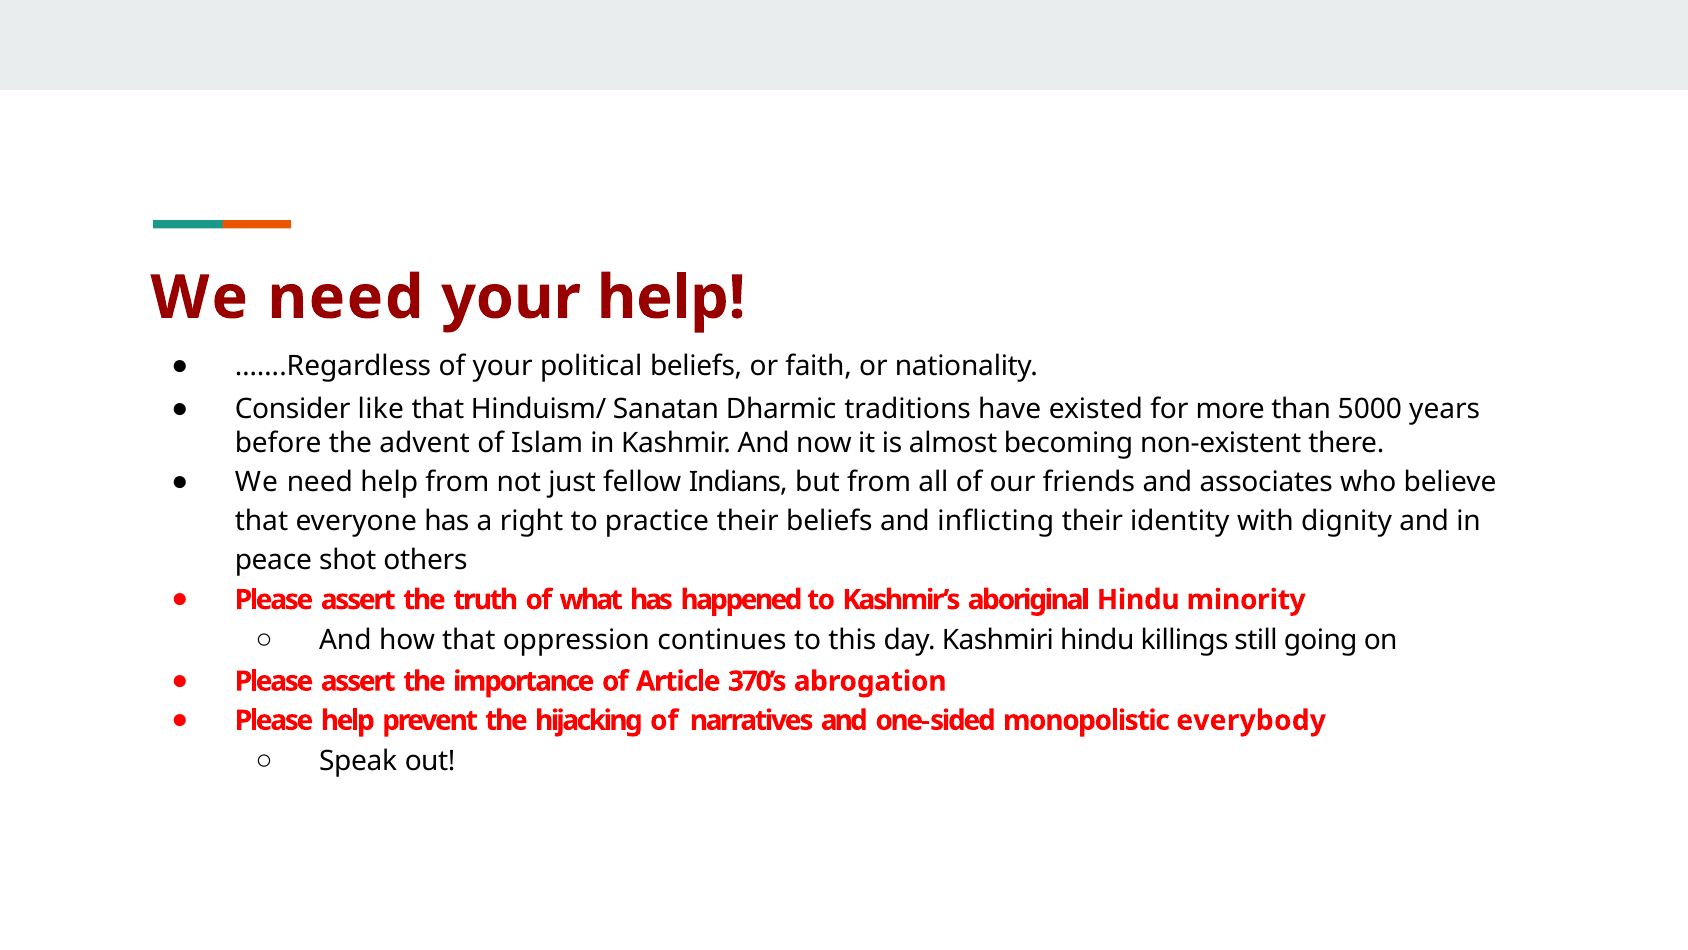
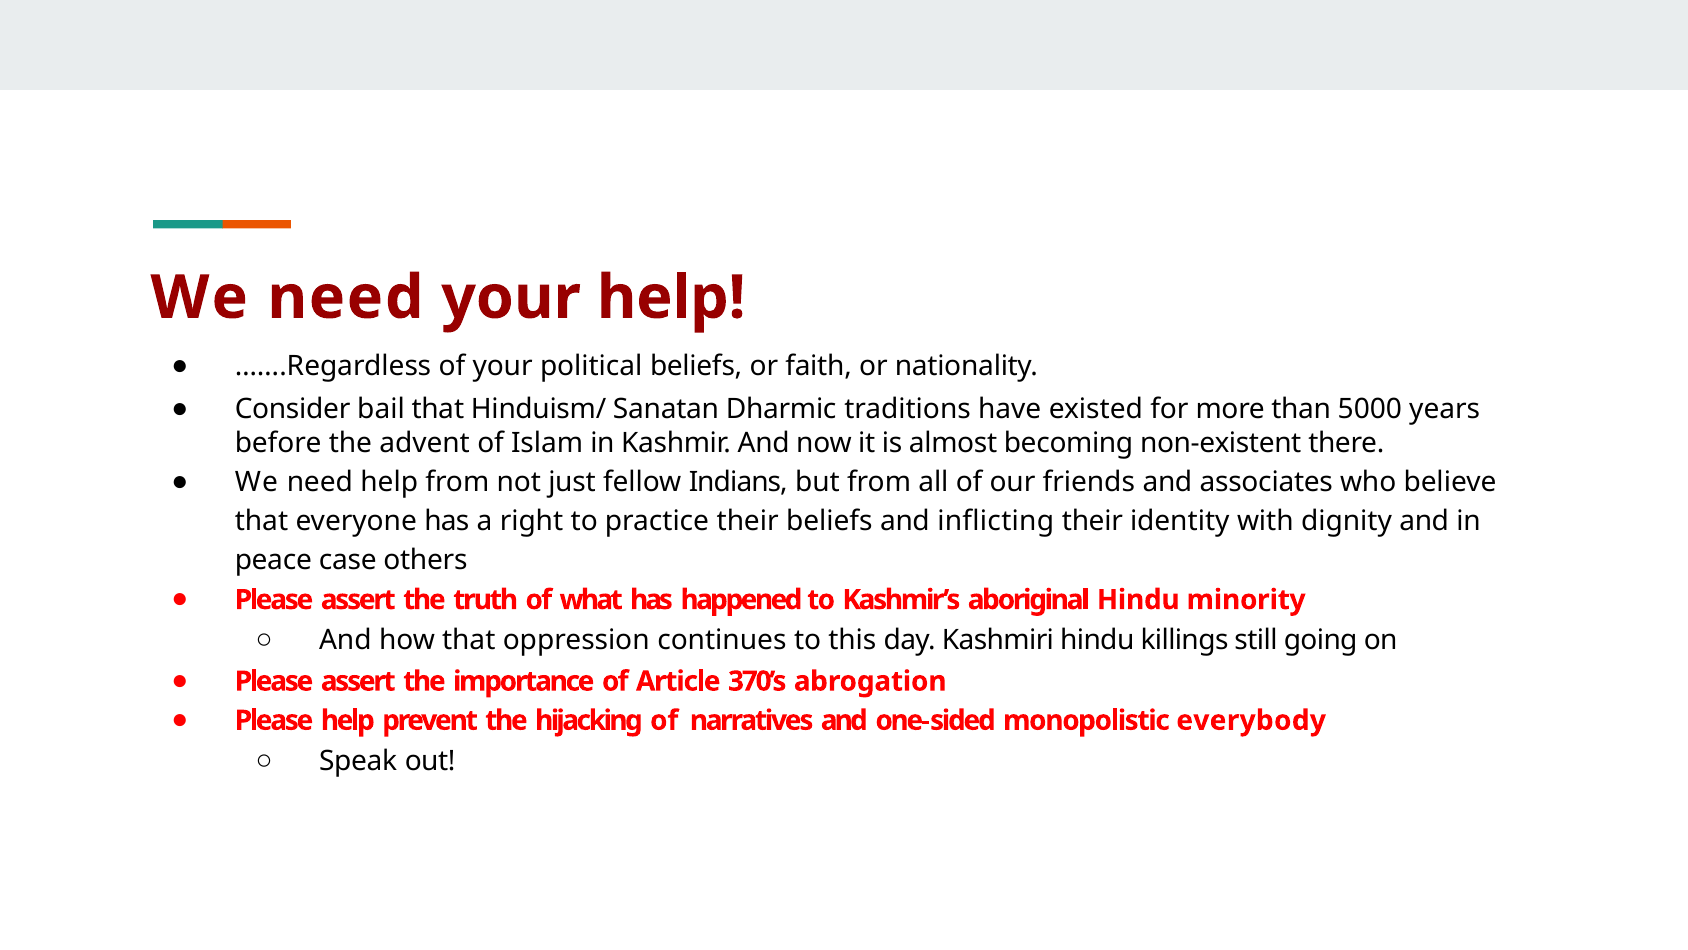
like: like -> bail (381, 409)
shot: shot -> case (348, 560)
